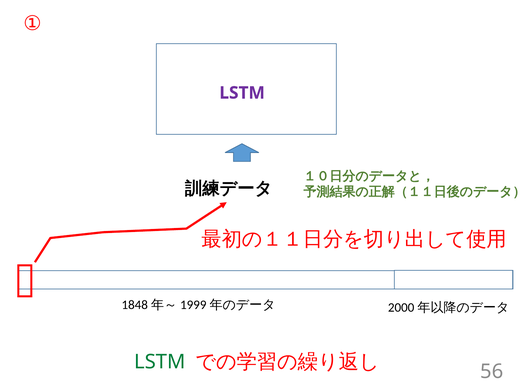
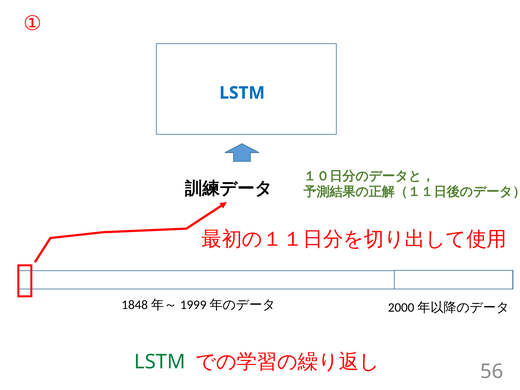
LSTM colour: purple -> blue (242, 93)
